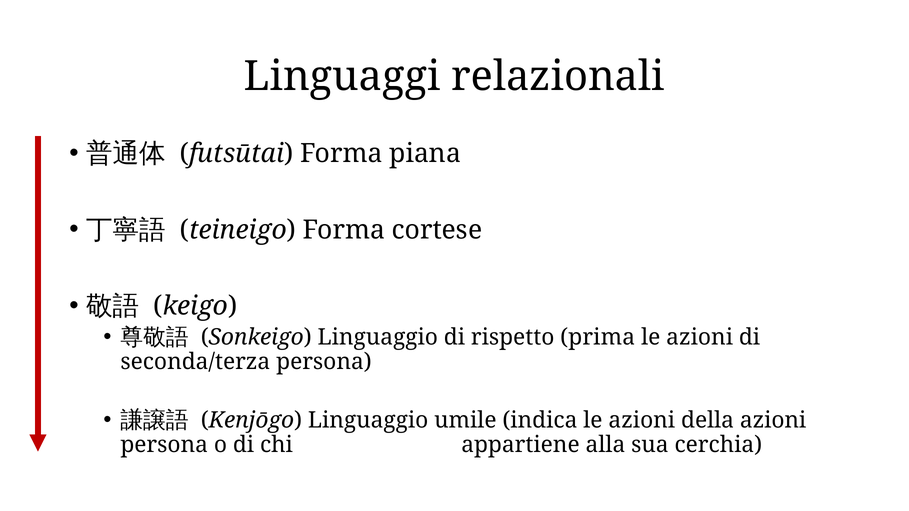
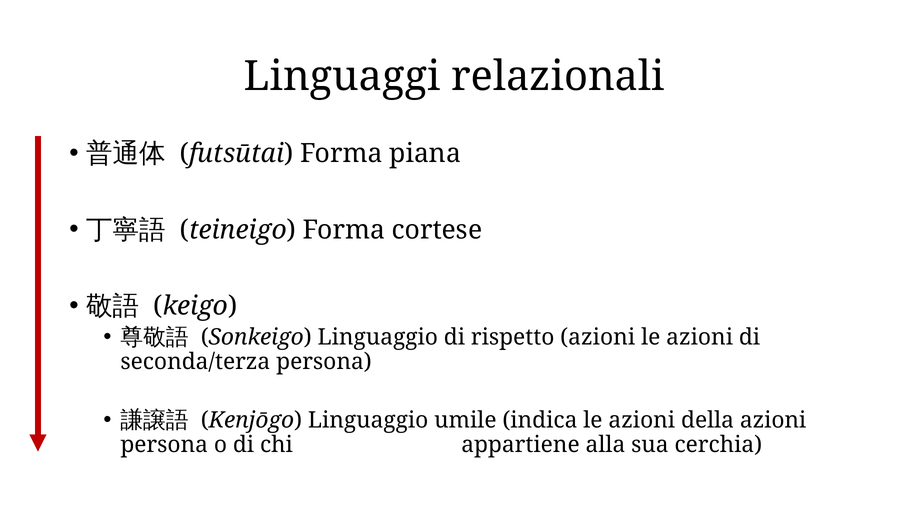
rispetto prima: prima -> azioni (598, 337)
